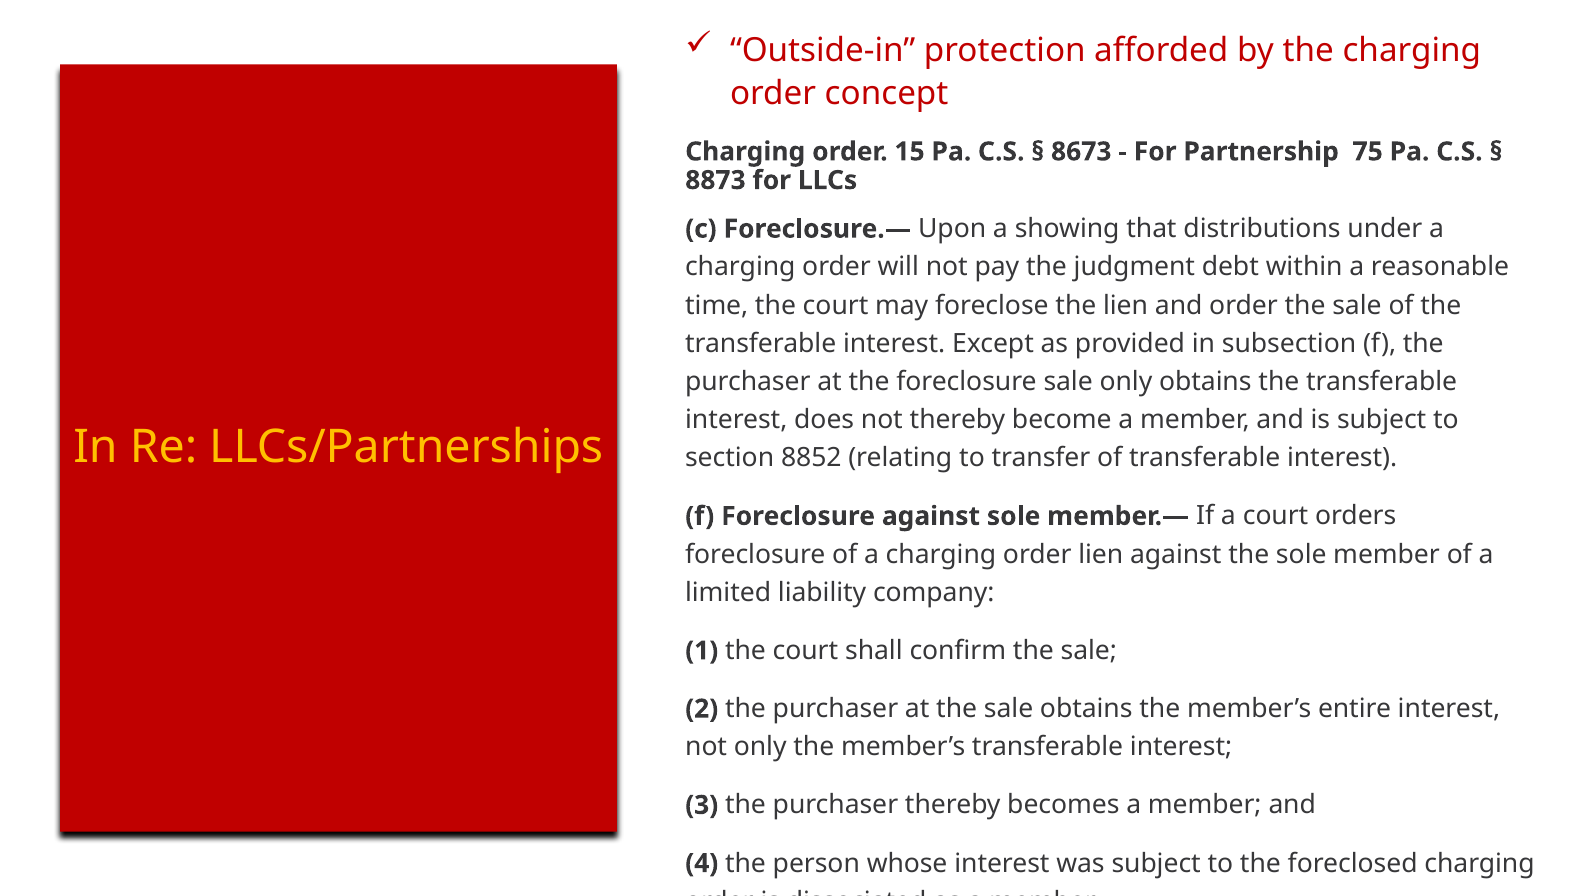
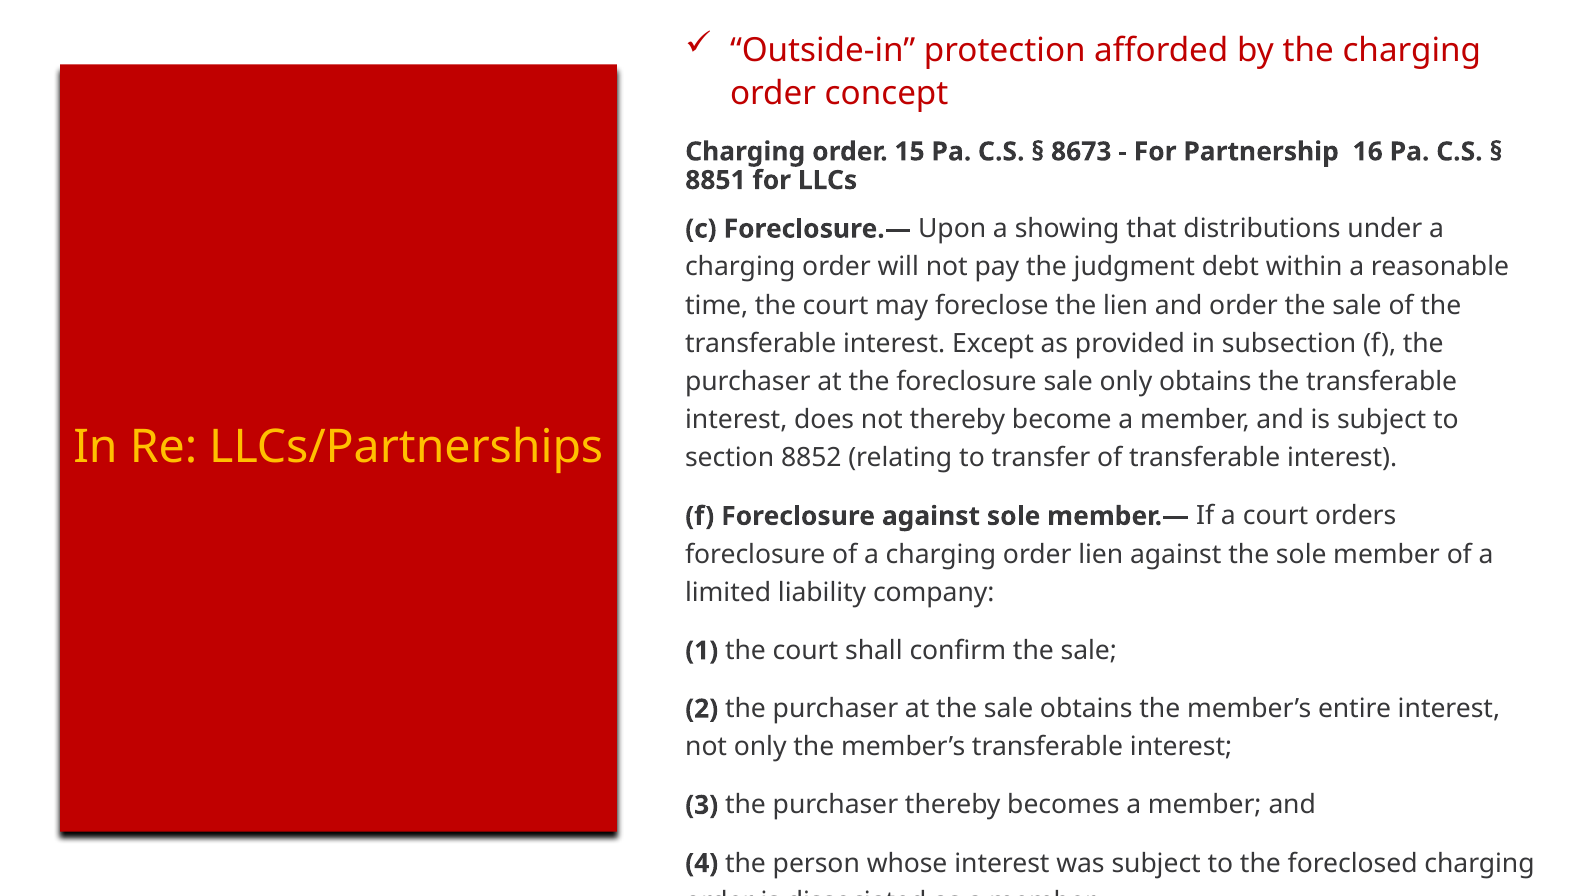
75: 75 -> 16 (1368, 152)
8873: 8873 -> 8851 (715, 180)
